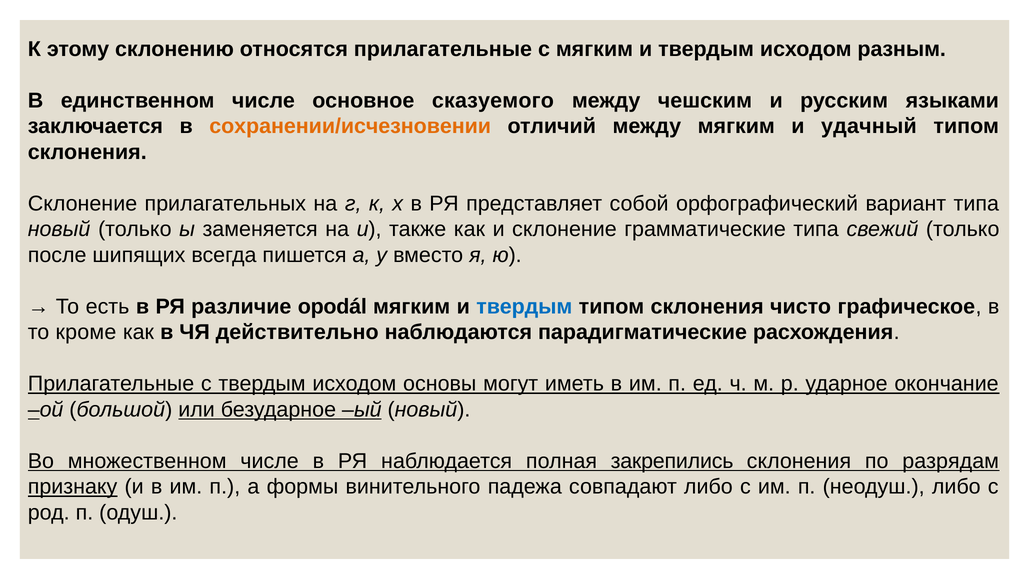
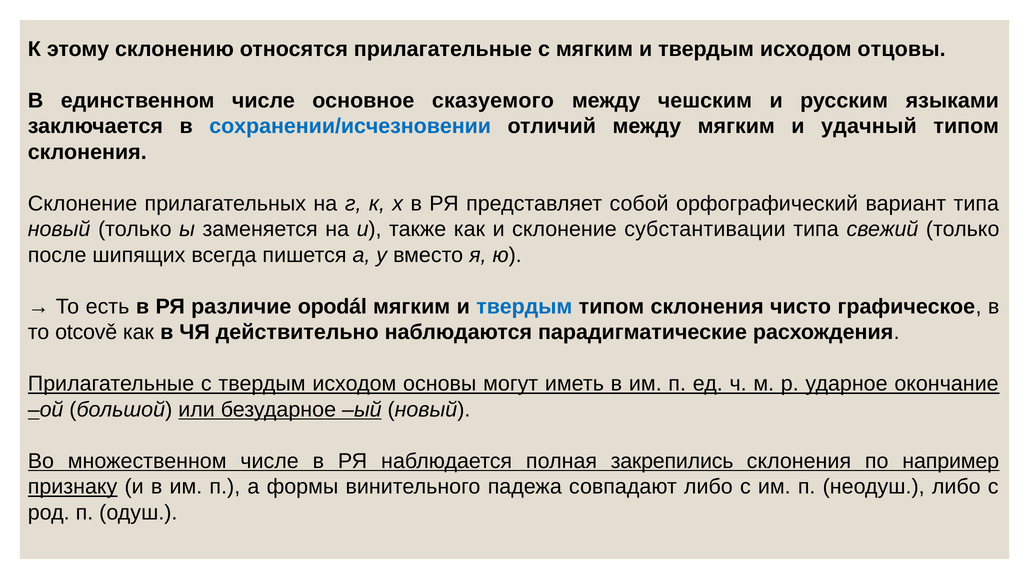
разным: разным -> отцовы (902, 49)
сохранении/исчезновении colour: orange -> blue (350, 126)
грамматические: грамматические -> субстантивации (705, 229)
кроме: кроме -> otcově (86, 332)
разрядам: разрядам -> например (951, 461)
